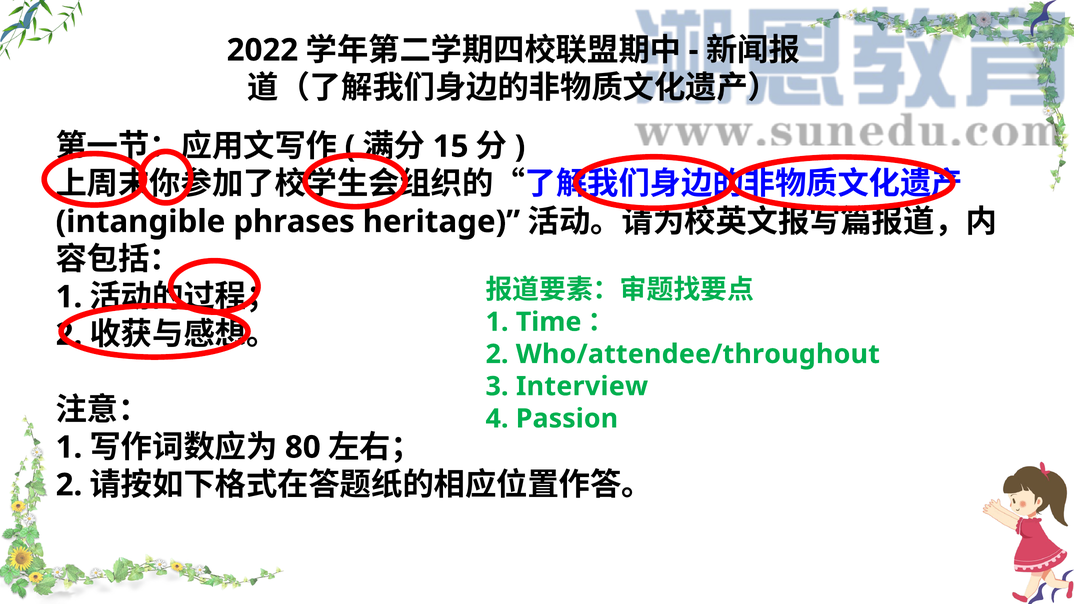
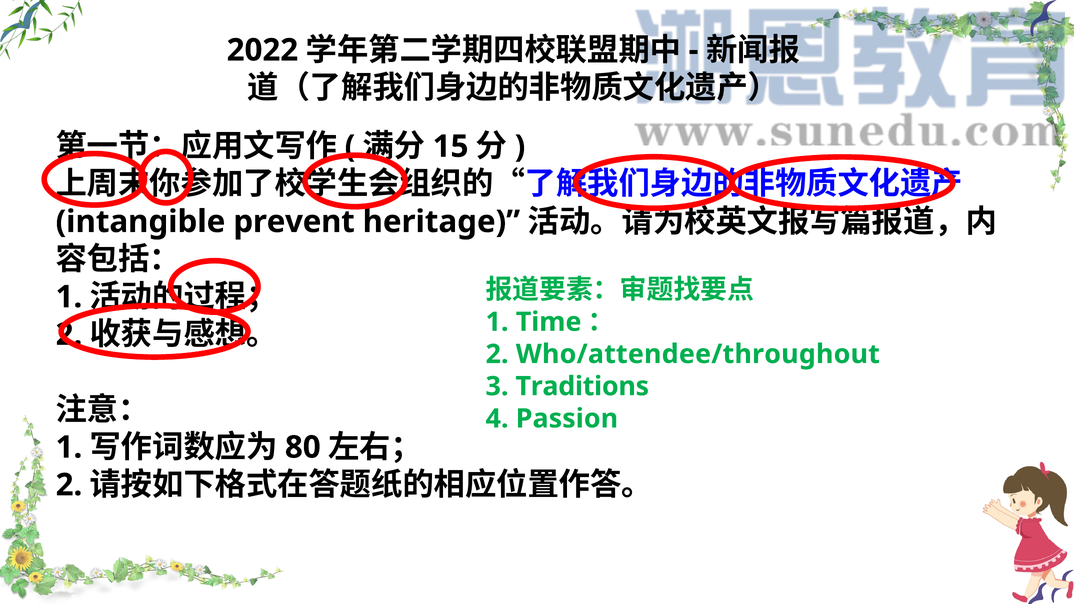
phrases: phrases -> prevent (294, 222)
Interview: Interview -> Traditions (582, 386)
